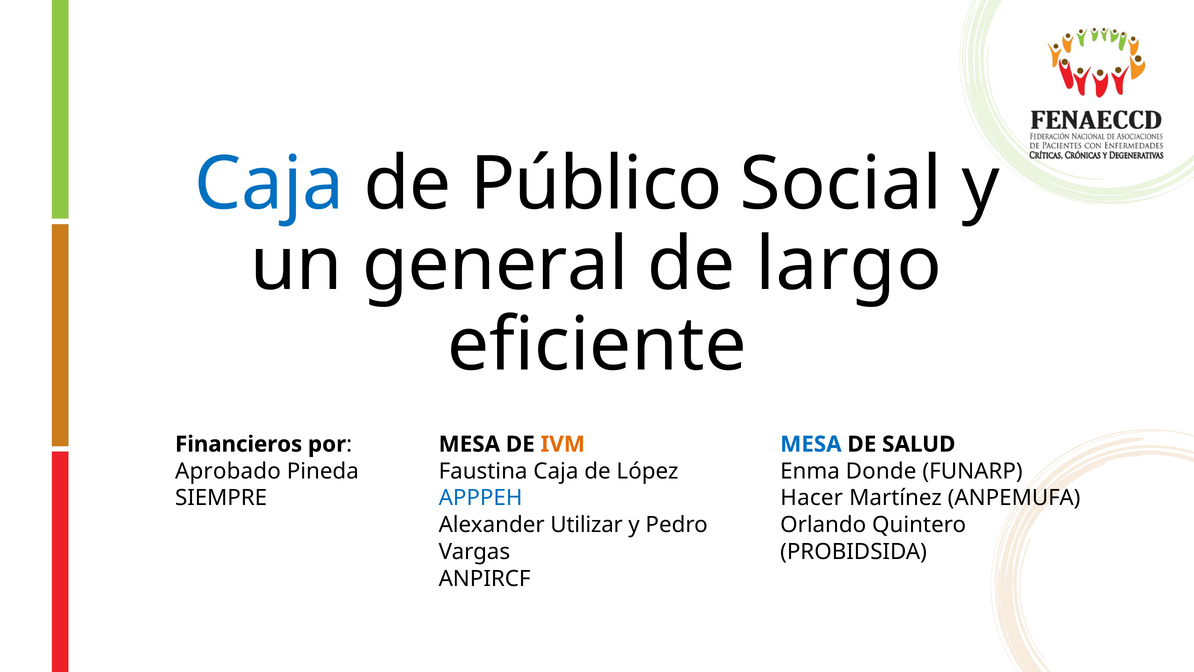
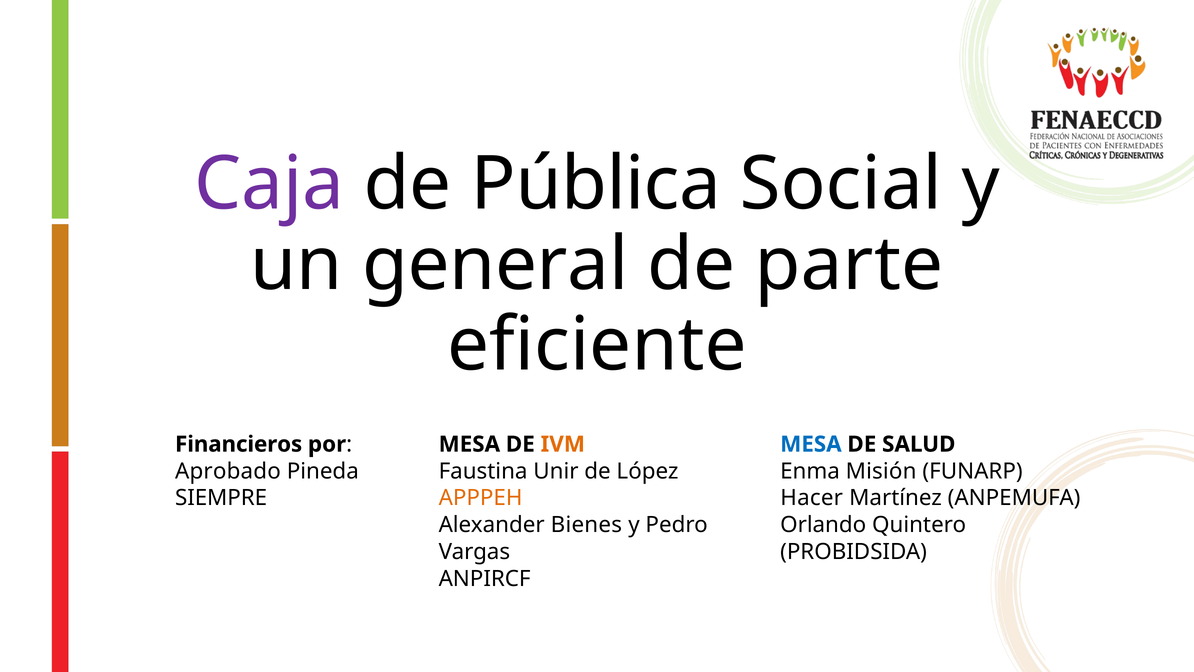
Caja colour: blue -> purple (269, 184)
Público: Público -> Pública (596, 184)
largo: largo -> parte (849, 265)
Faustina Caja: Caja -> Unir (556, 471)
Donde: Donde -> Misión (881, 471)
APPPEH colour: blue -> orange (481, 498)
Utilizar: Utilizar -> Bienes (586, 525)
